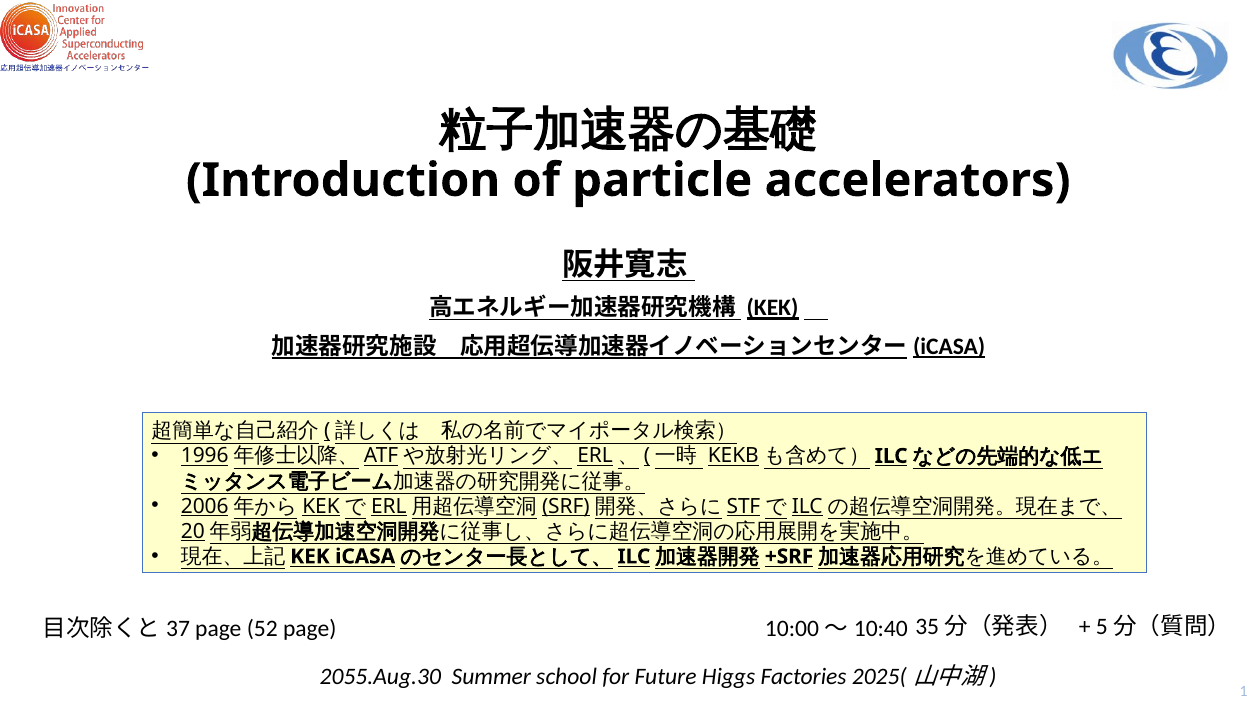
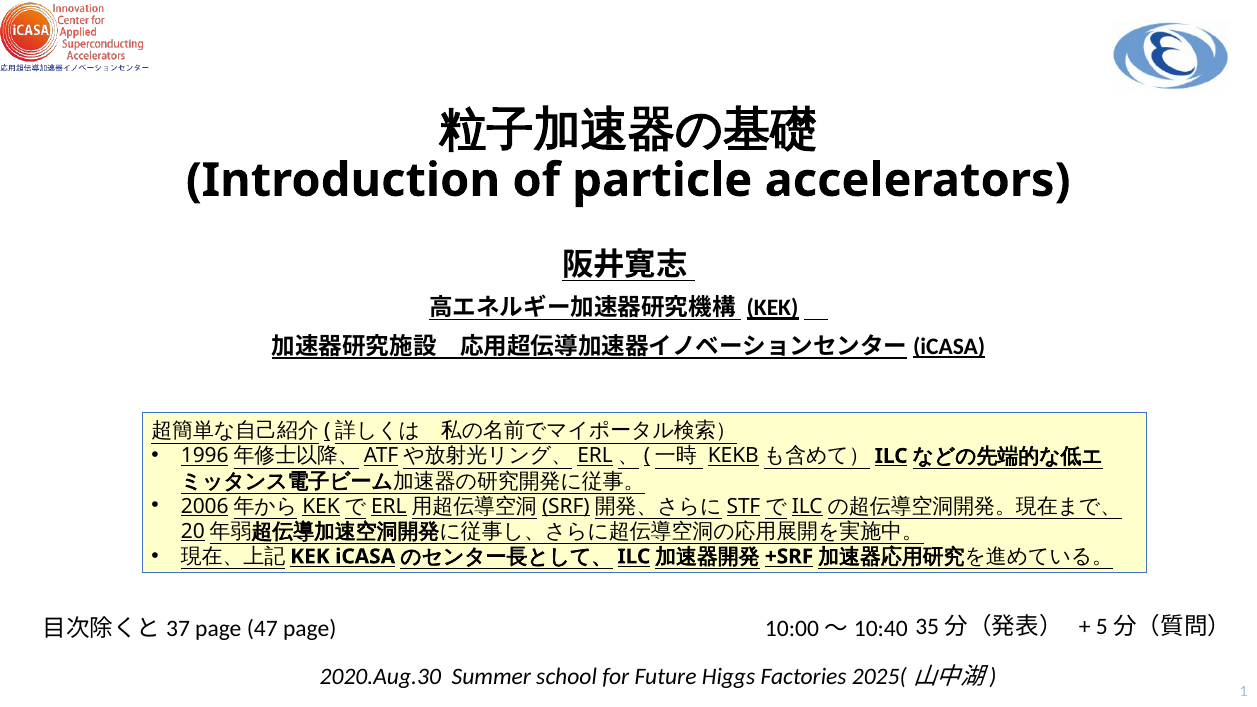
52: 52 -> 47 (262, 629)
2055.Aug.30: 2055.Aug.30 -> 2020.Aug.30 (380, 677)
